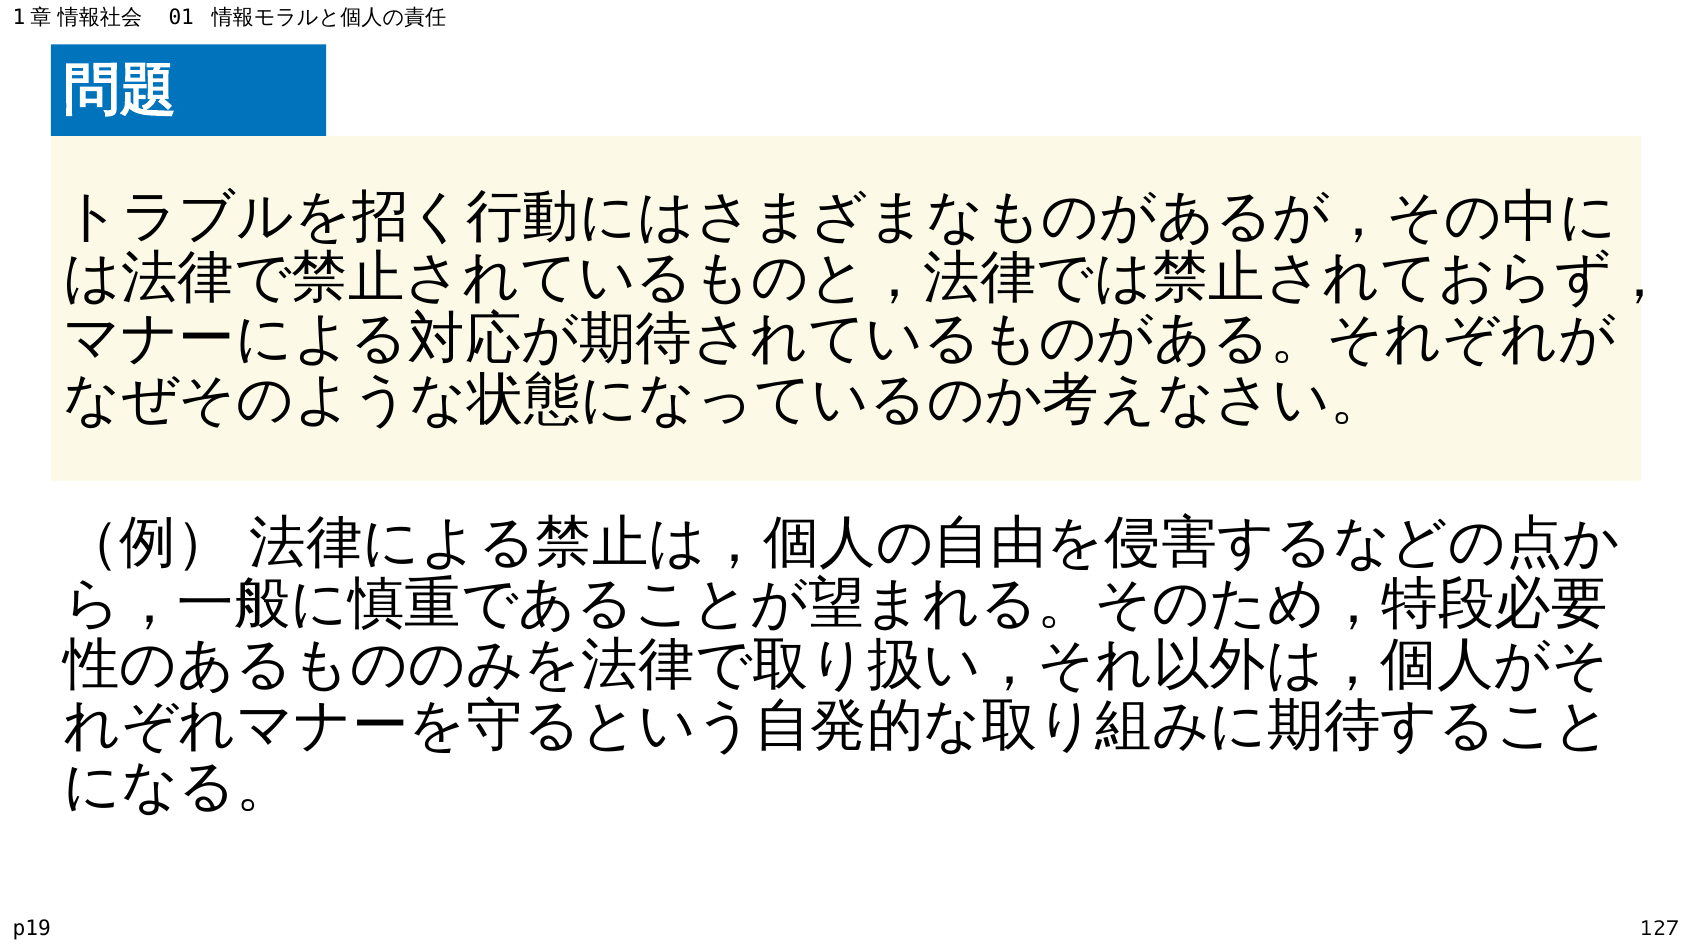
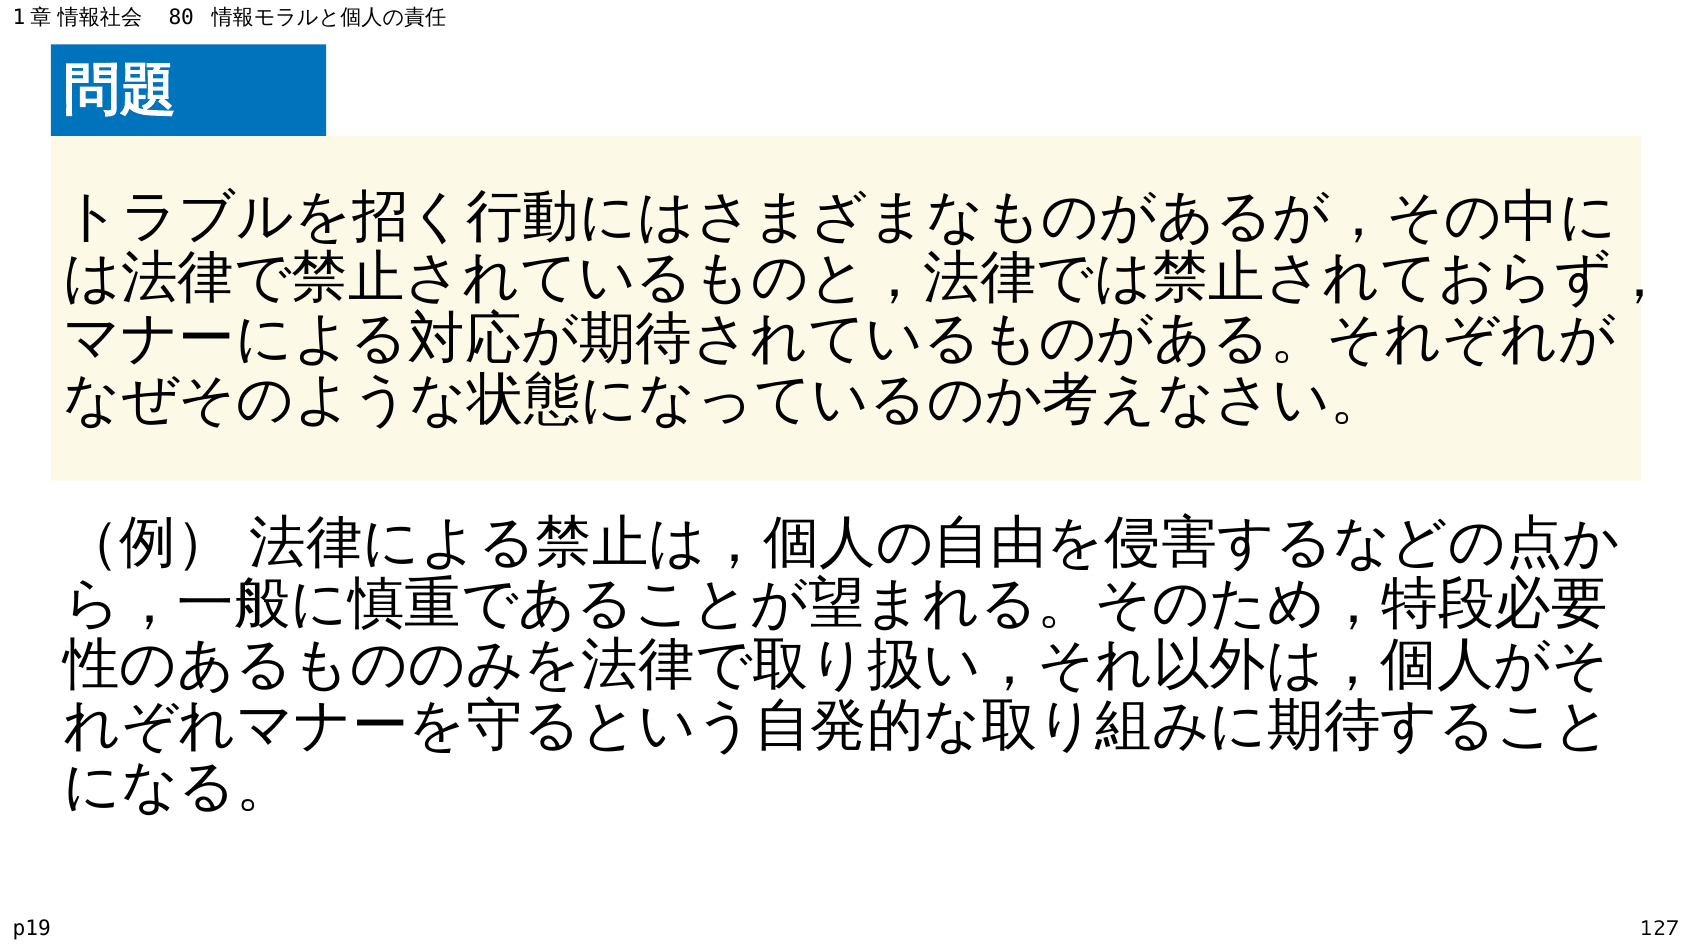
01: 01 -> 80 (181, 18)
